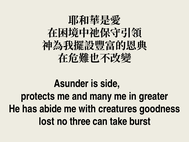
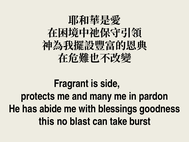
Asunder: Asunder -> Fragrant (71, 84)
greater: greater -> pardon (153, 96)
creatures: creatures -> blessings (118, 109)
lost: lost -> this (47, 121)
three: three -> blast (80, 121)
